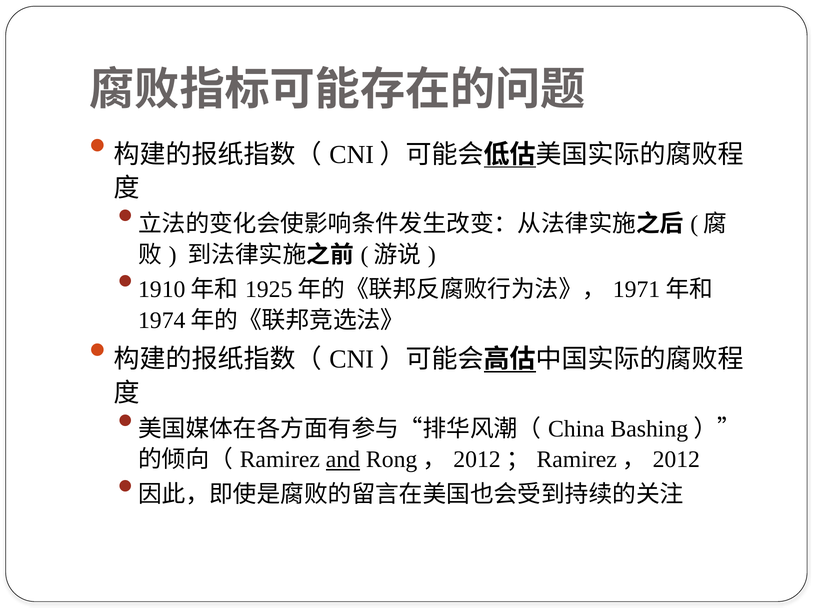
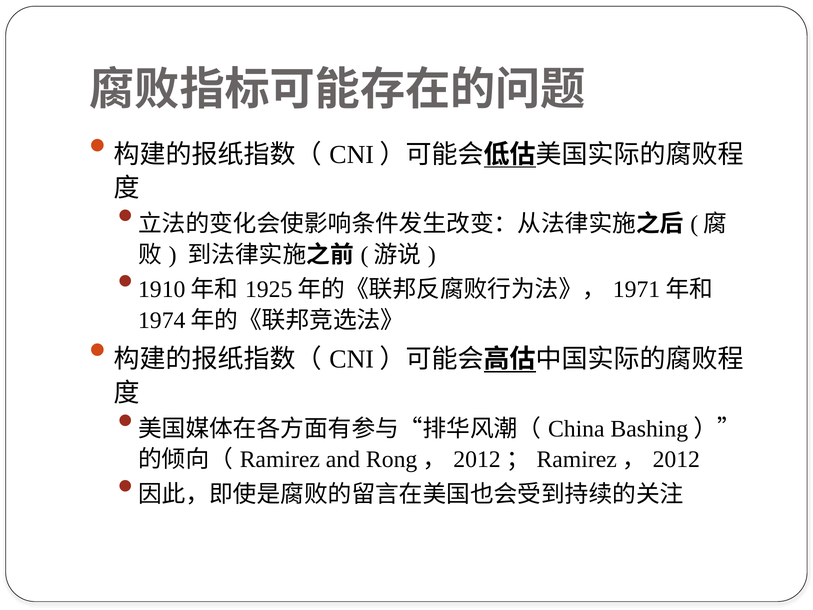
and underline: present -> none (343, 459)
